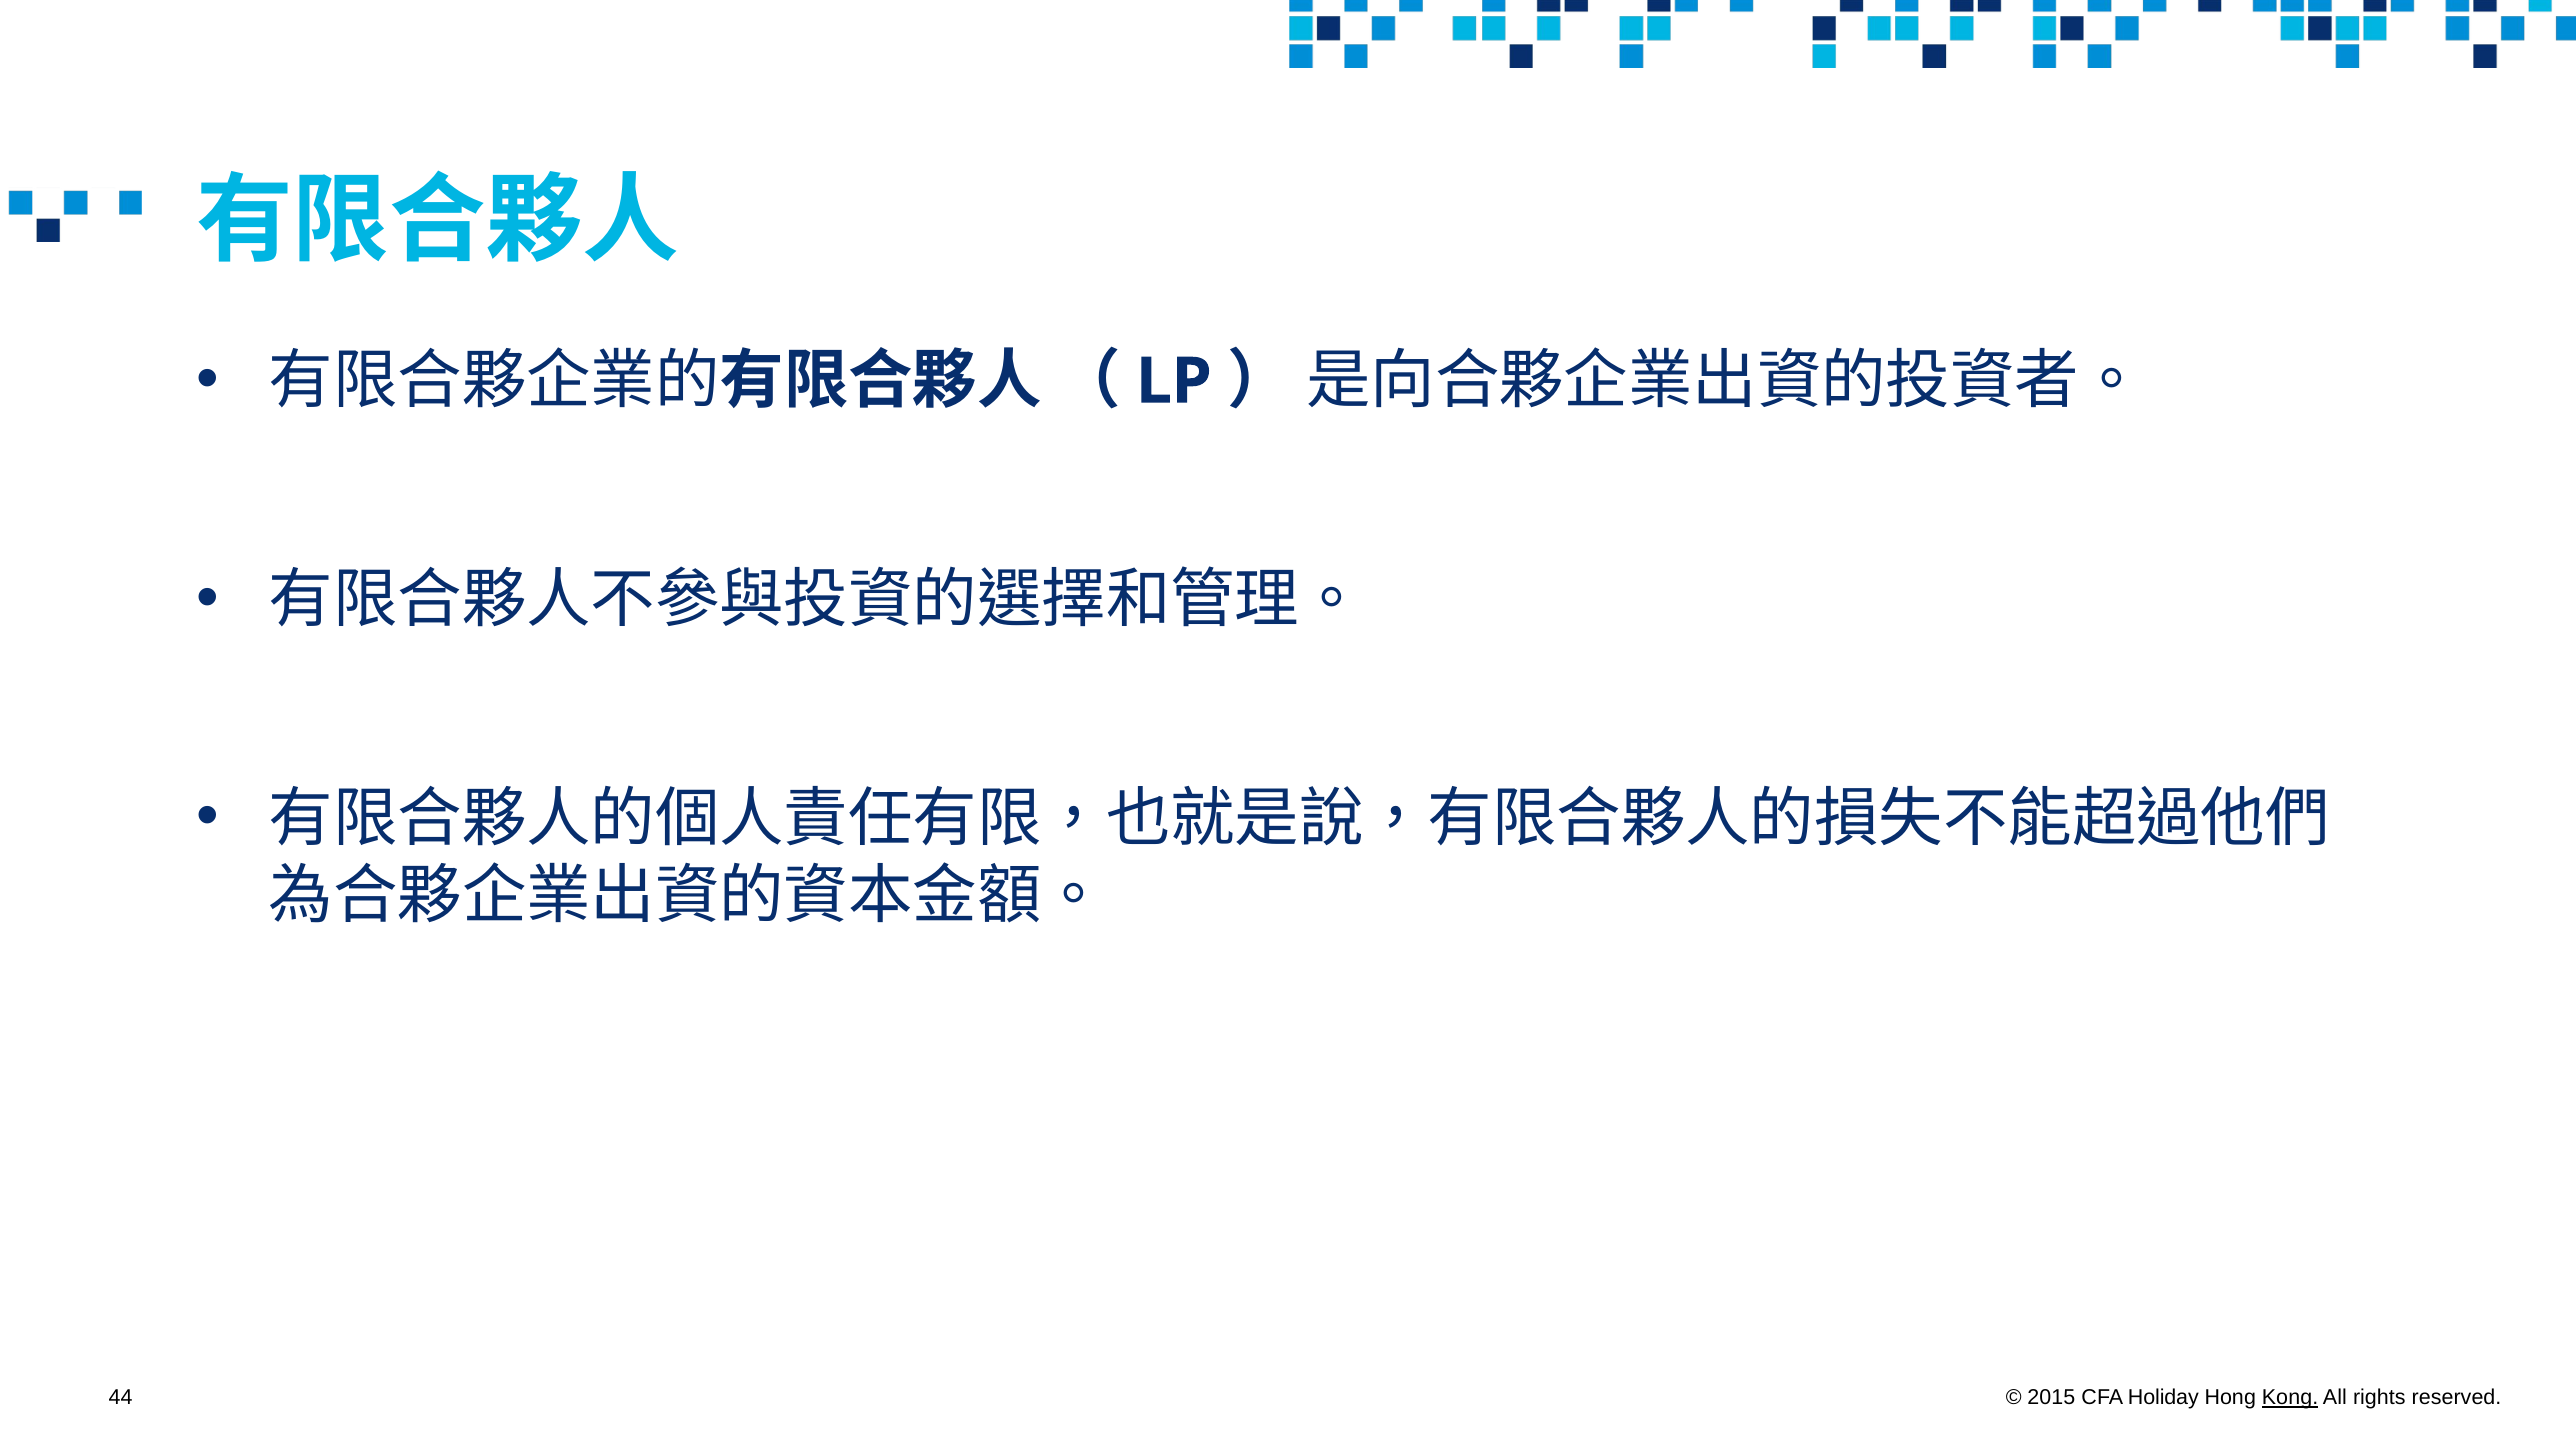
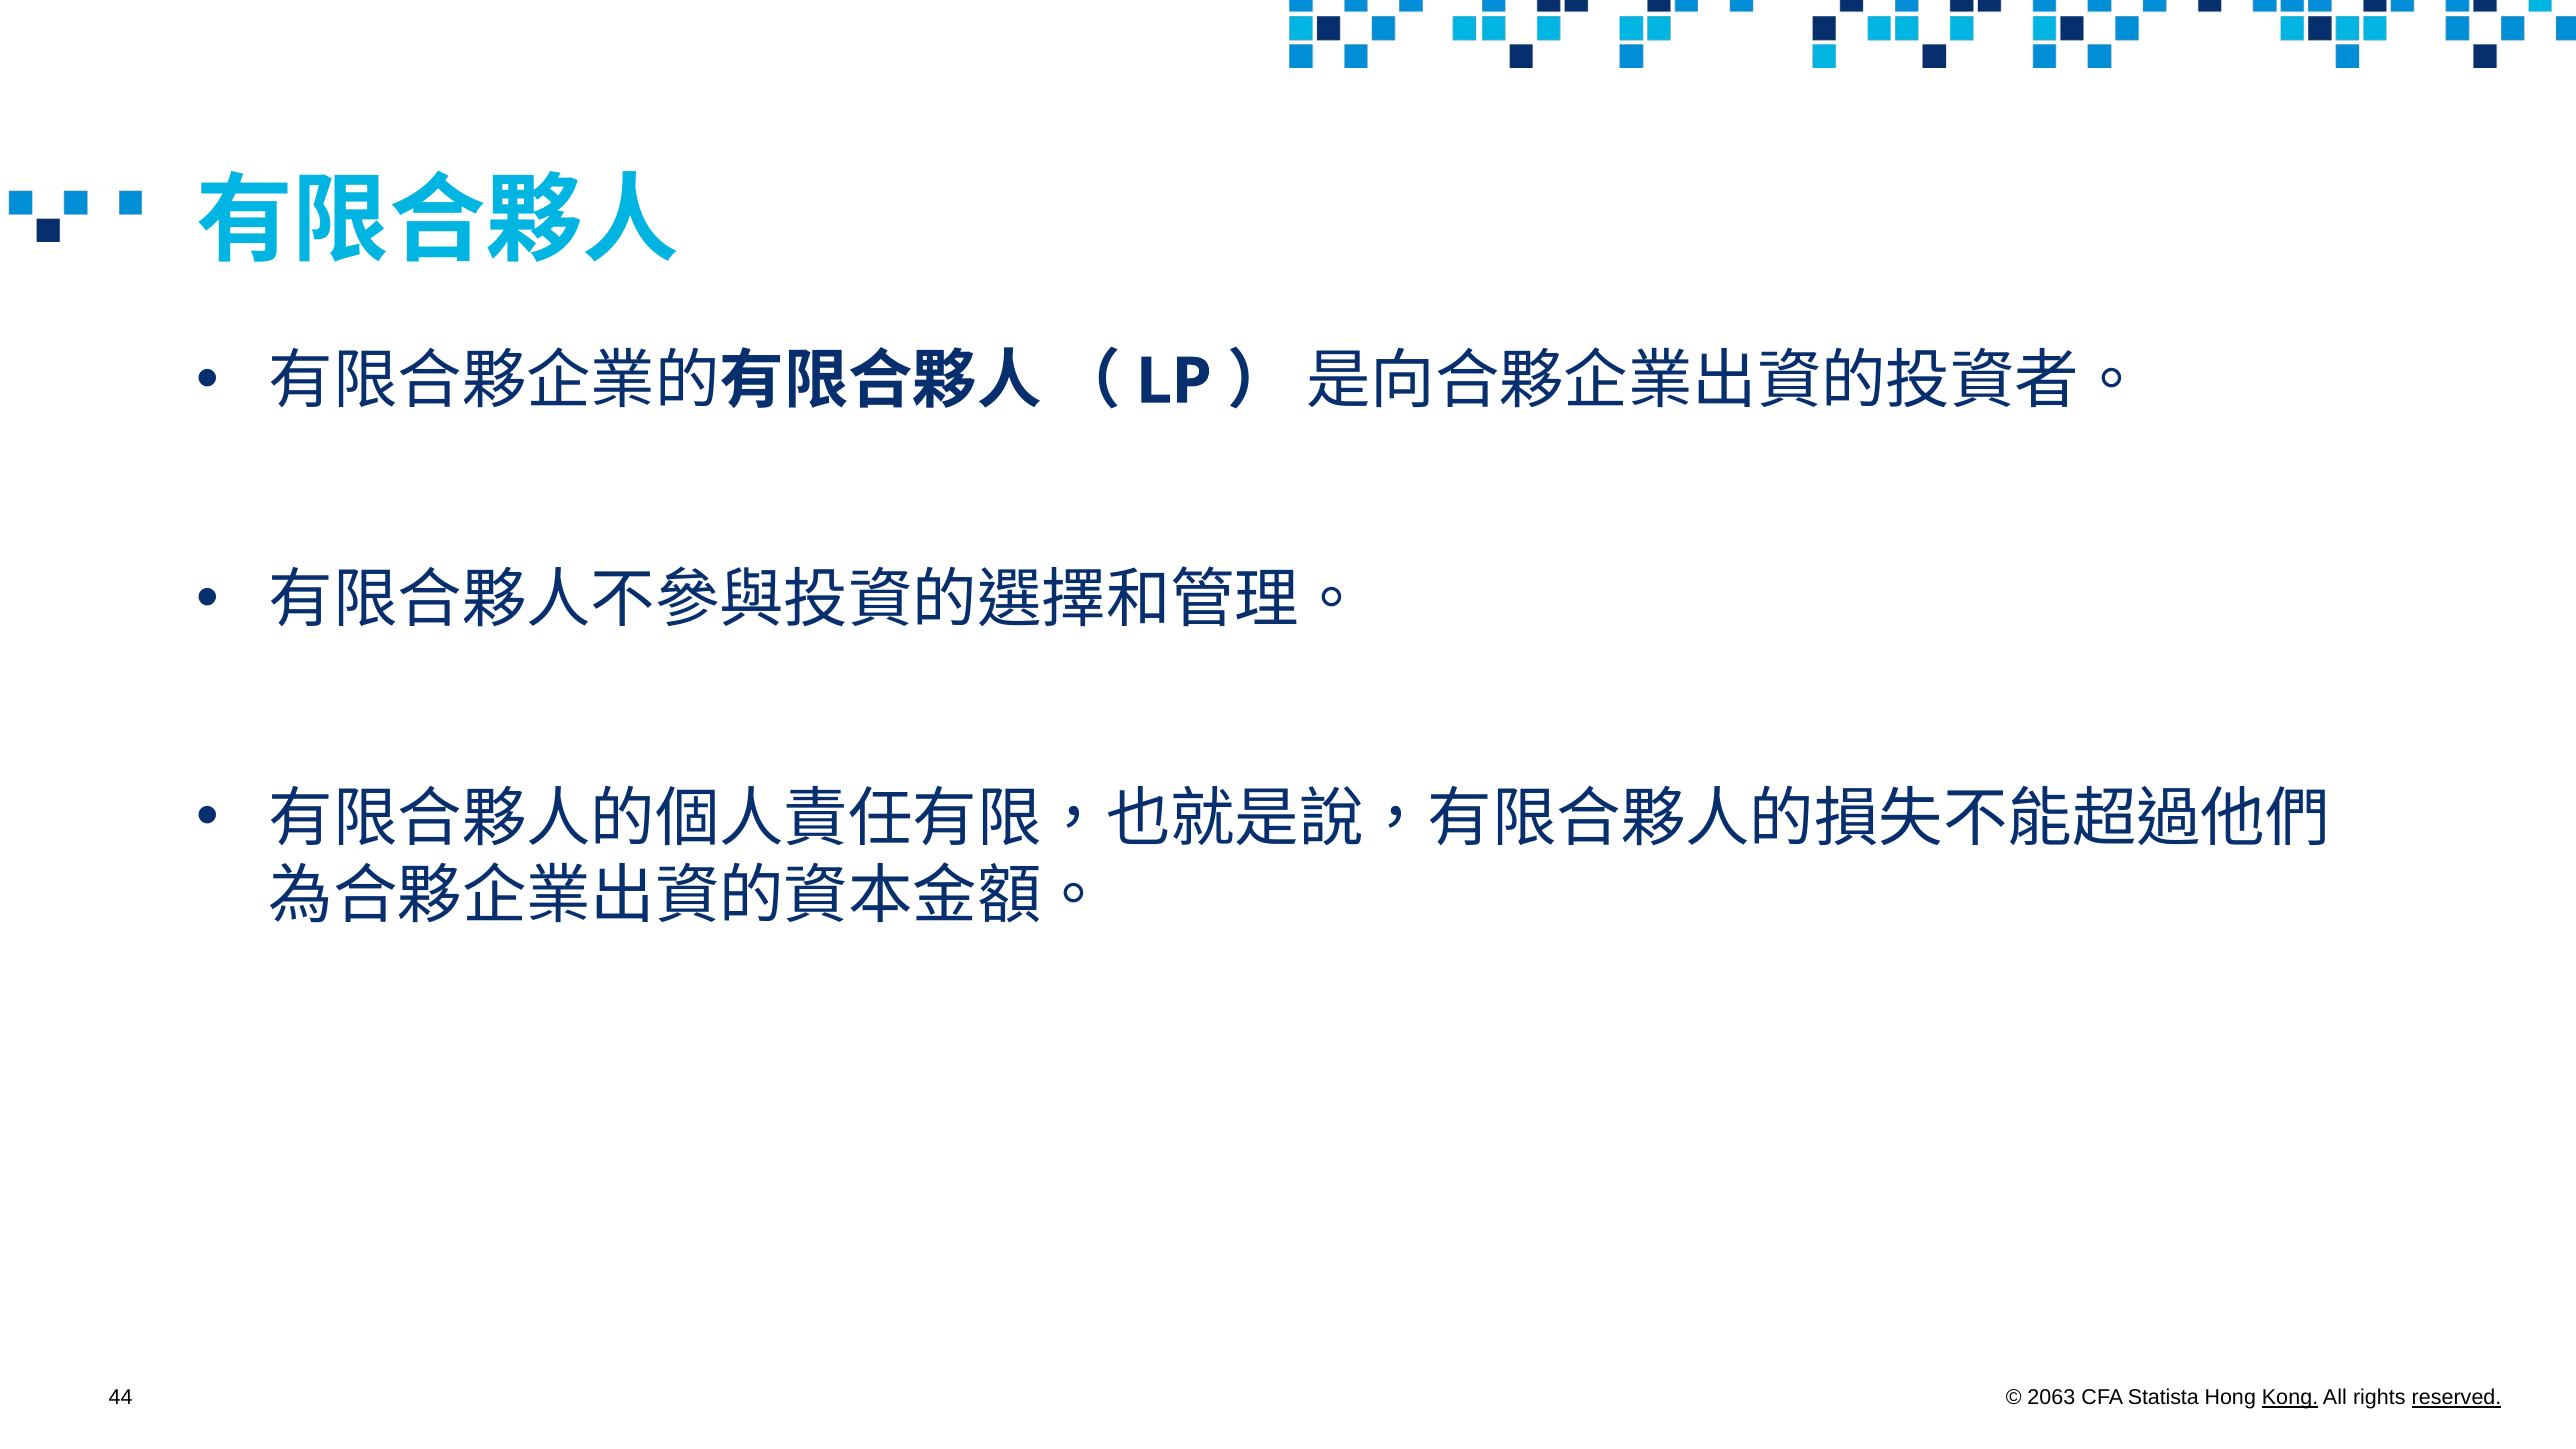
2015: 2015 -> 2063 (2051, 1398)
Holiday: Holiday -> Statista (2163, 1398)
reserved underline: none -> present (2457, 1398)
